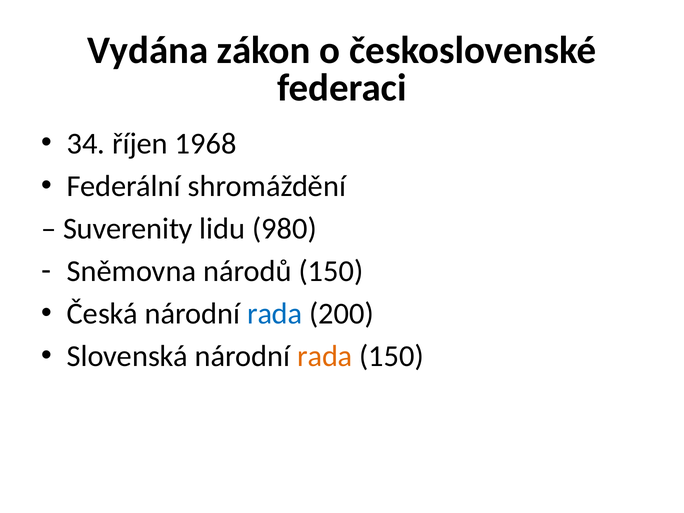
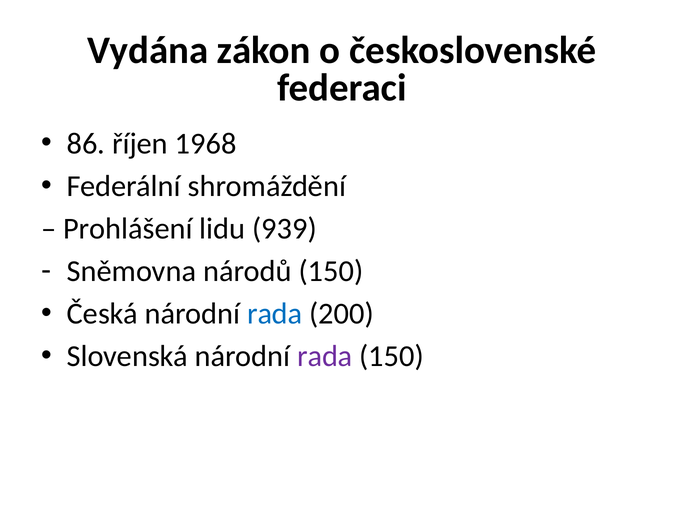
34: 34 -> 86 (86, 143)
Suverenity: Suverenity -> Prohlášení (128, 229)
980: 980 -> 939 (285, 229)
rada colour: orange -> purple (325, 356)
